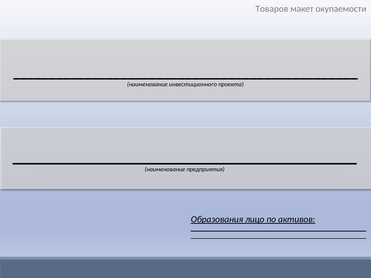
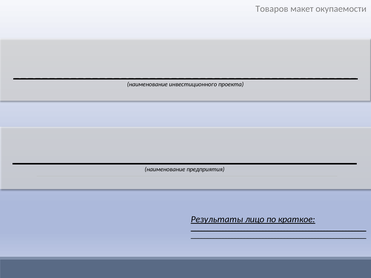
Образования: Образования -> Результаты (217, 220)
активов: активов -> краткое (297, 220)
